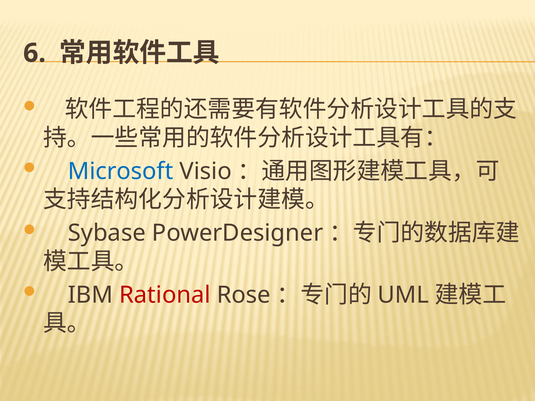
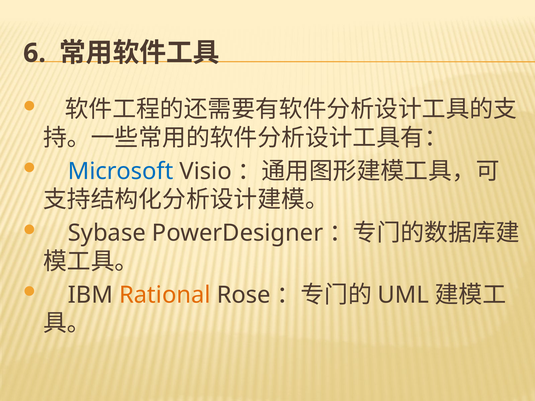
Rational colour: red -> orange (165, 295)
